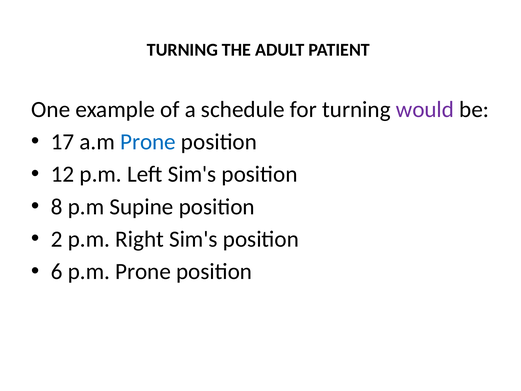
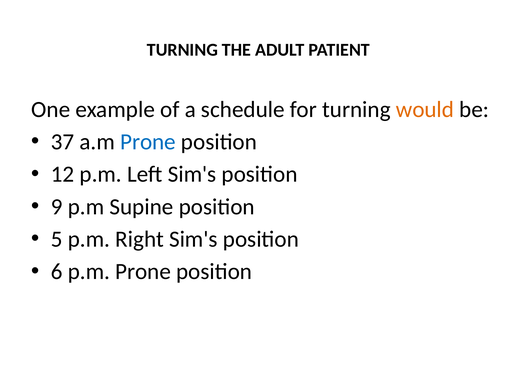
would colour: purple -> orange (425, 109)
17: 17 -> 37 (63, 142)
8: 8 -> 9 (57, 207)
2: 2 -> 5 (57, 239)
